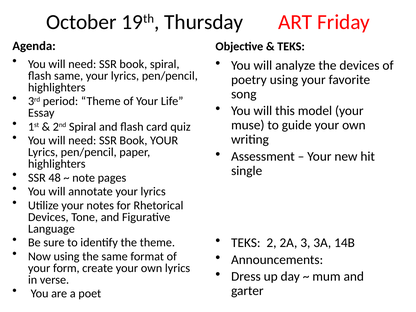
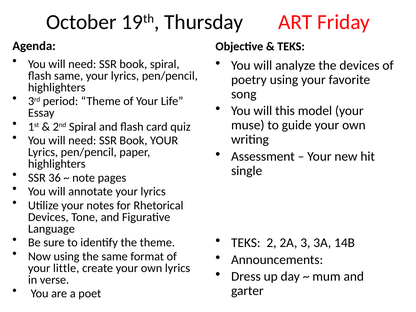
48: 48 -> 36 (55, 178)
form: form -> little (66, 268)
